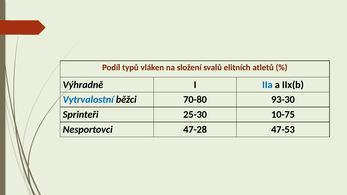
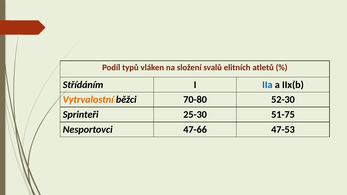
Výhradně: Výhradně -> Střídáním (83, 85)
Vytrvalostní colour: blue -> orange (88, 100)
93-30: 93-30 -> 52-30 (283, 100)
10-75: 10-75 -> 51-75 (283, 115)
47-28: 47-28 -> 47-66 (195, 130)
